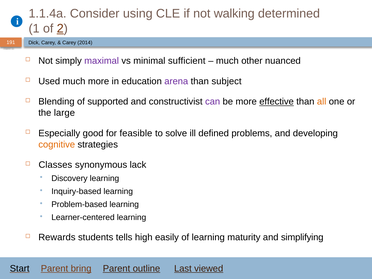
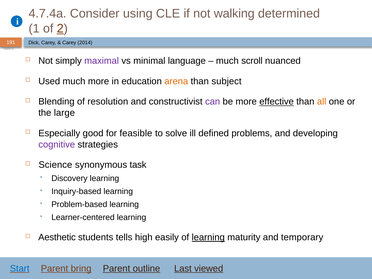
1.1.4a: 1.1.4a -> 4.7.4a (48, 14)
sufficient: sufficient -> language (187, 61)
other: other -> scroll (252, 61)
arena colour: purple -> orange (176, 81)
supported: supported -> resolution (108, 102)
cognitive colour: orange -> purple (57, 144)
Classes: Classes -> Science (55, 165)
lack: lack -> task (138, 165)
Rewards: Rewards -> Aesthetic (57, 237)
learning underline: none -> present (208, 237)
simplifying: simplifying -> temporary (302, 237)
Start colour: black -> blue (20, 268)
